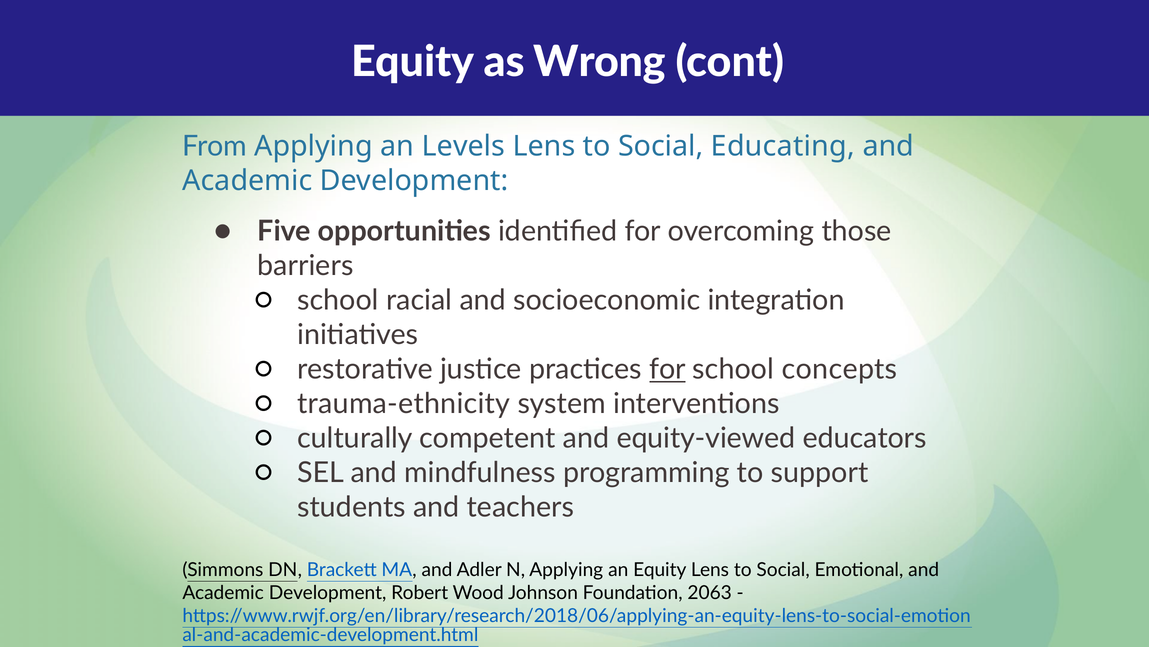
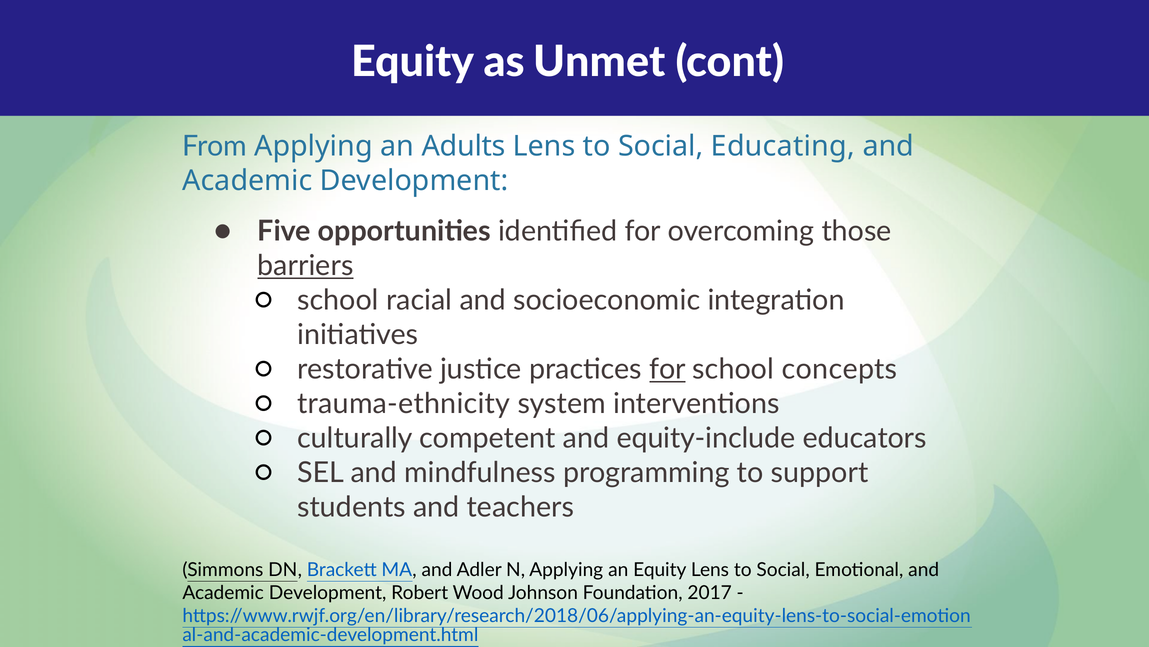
Wrong: Wrong -> Unmet (599, 62)
Levels: Levels -> Adults (464, 146)
barriers underline: none -> present (305, 266)
equity-viewed: equity-viewed -> equity-include (706, 438)
2063: 2063 -> 2017 (710, 592)
